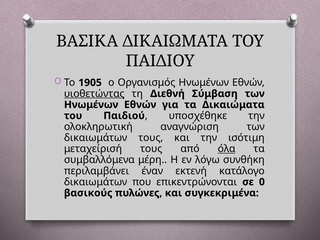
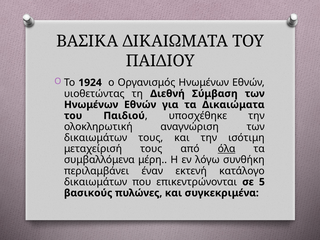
1905: 1905 -> 1924 (90, 83)
υιοθετώντας underline: present -> none (94, 94)
0: 0 -> 5 (262, 182)
